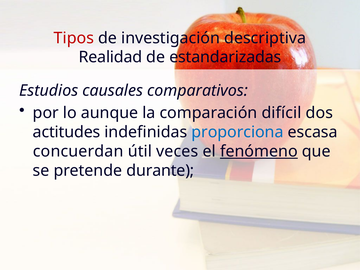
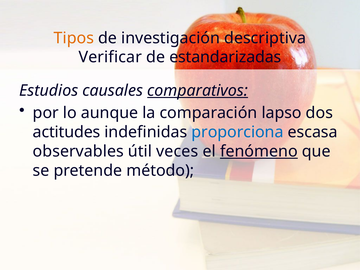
Tipos colour: red -> orange (74, 38)
Realidad: Realidad -> Verificar (110, 57)
comparativos underline: none -> present (198, 91)
difícil: difícil -> lapso (282, 113)
concuerdan: concuerdan -> observables (78, 151)
durante: durante -> método (160, 171)
